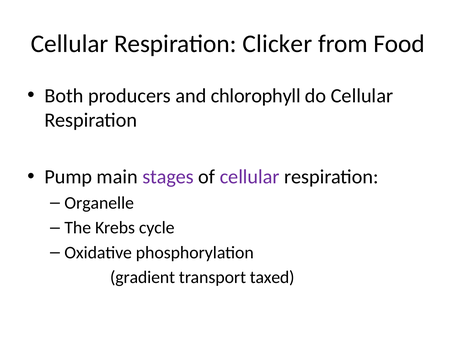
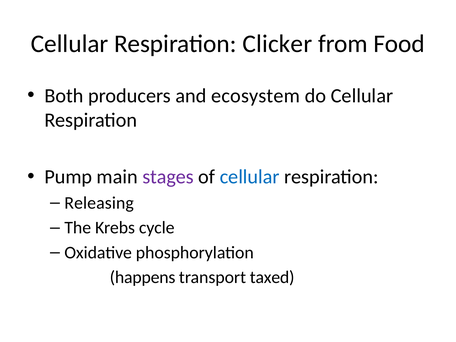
chlorophyll: chlorophyll -> ecosystem (256, 96)
cellular colour: purple -> blue (250, 177)
Organelle: Organelle -> Releasing (99, 203)
gradient: gradient -> happens (143, 277)
